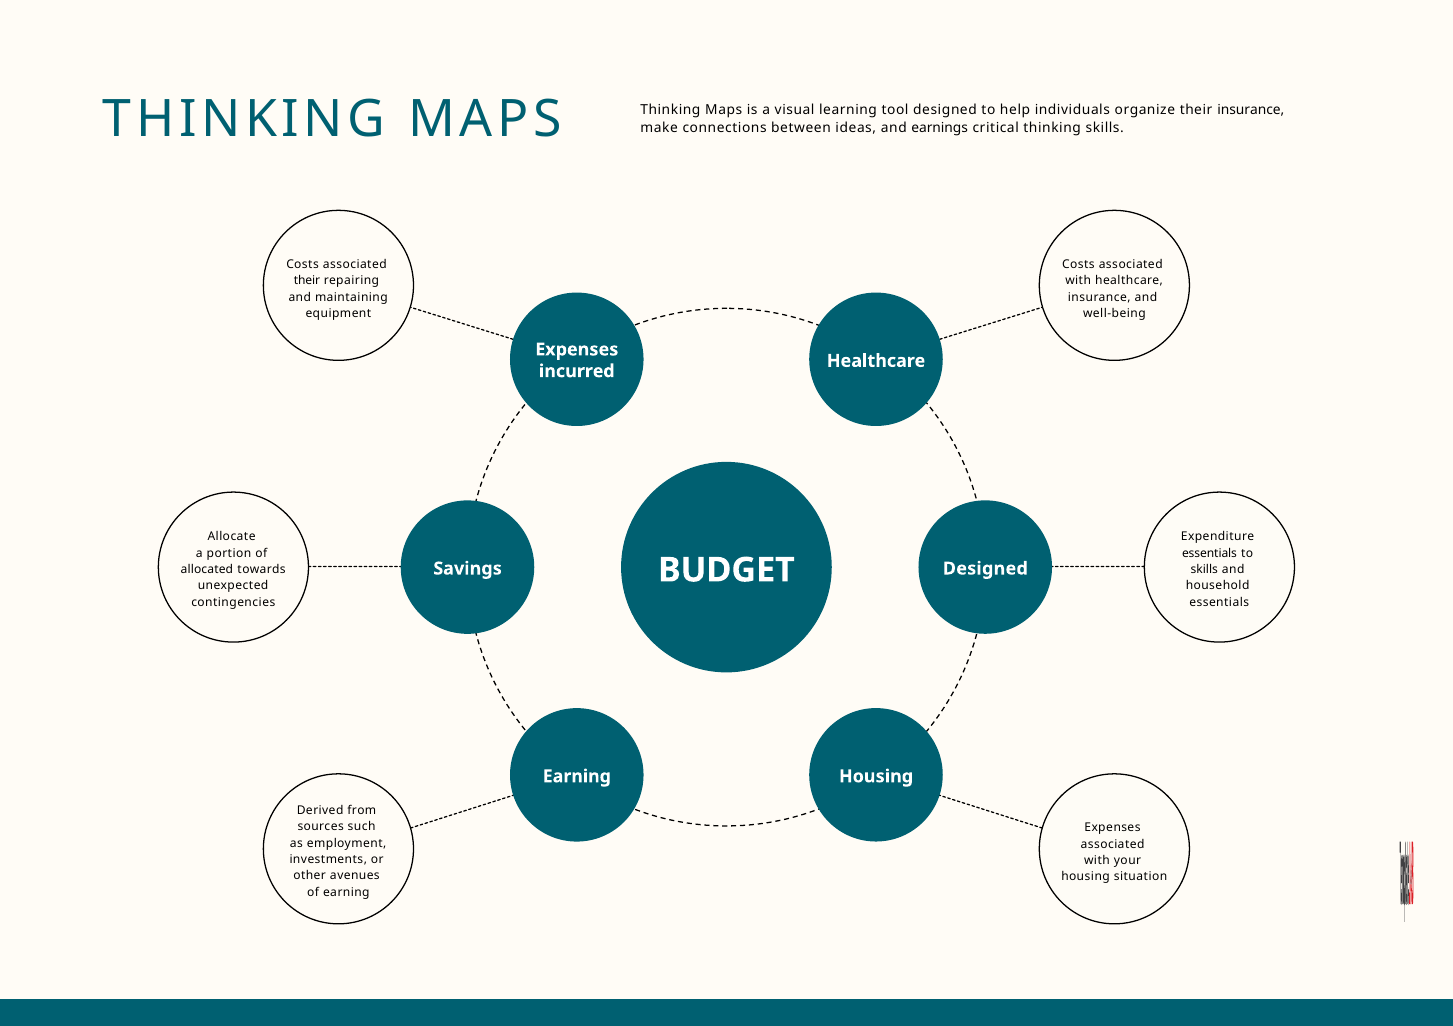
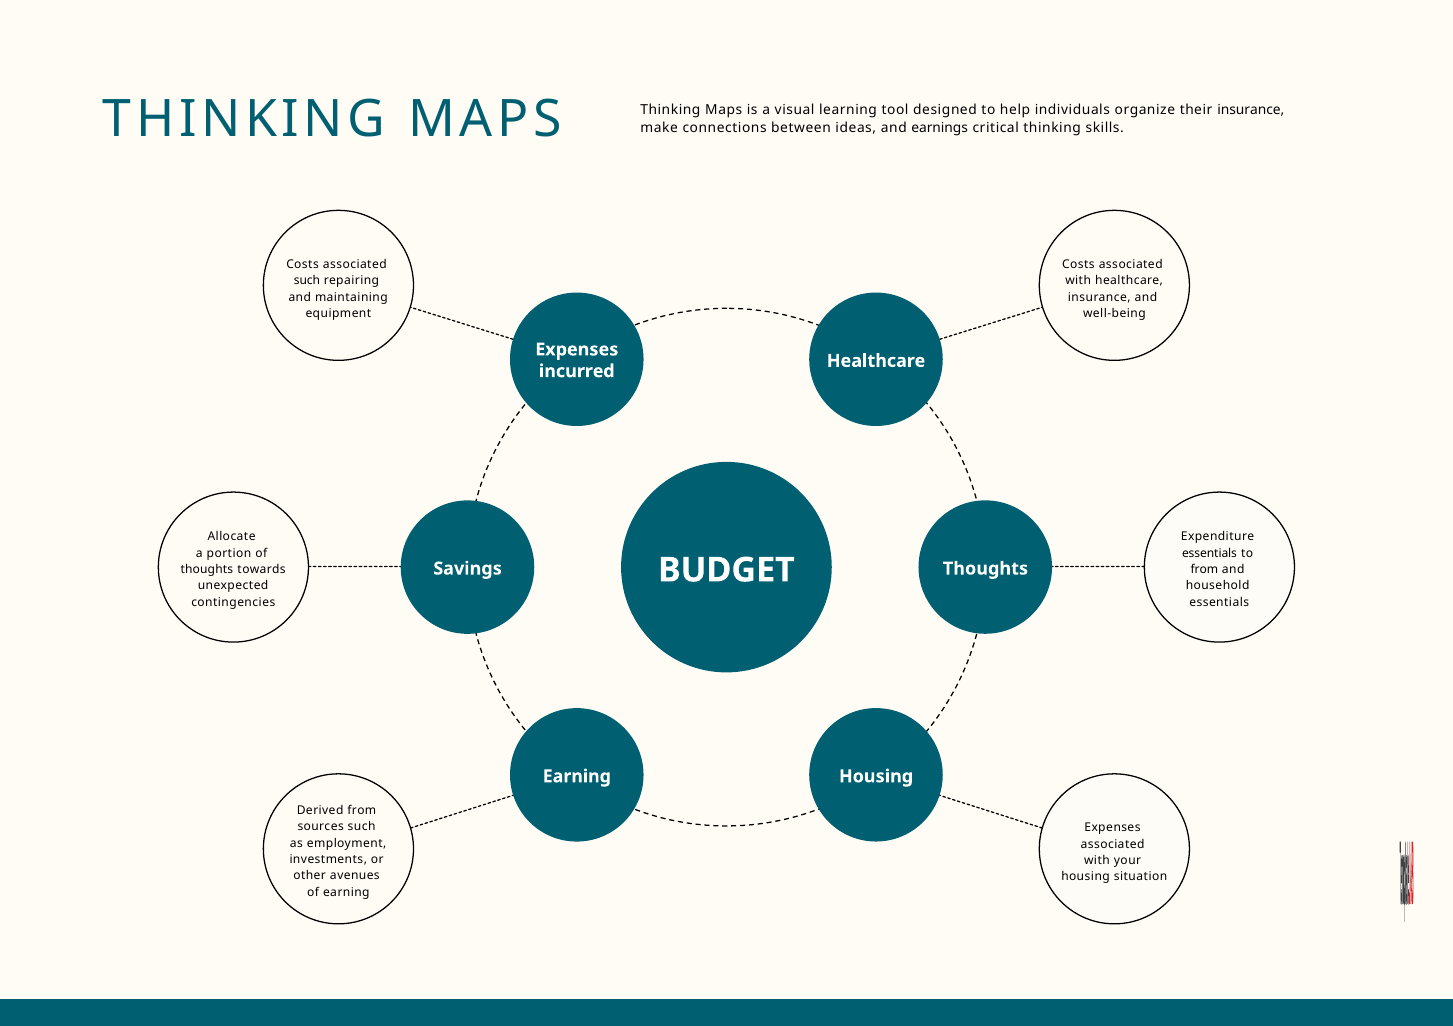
their: their -> such (307, 281)
Designed: Designed -> Thoughts (985, 569)
allocated: allocated -> thoughts (207, 570)
skills: skills -> from (1204, 570)
